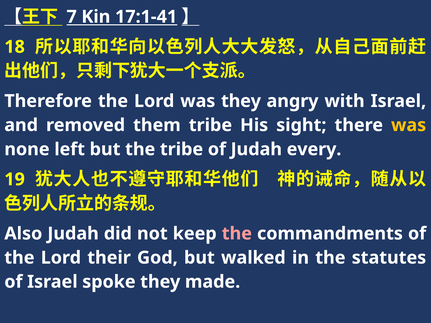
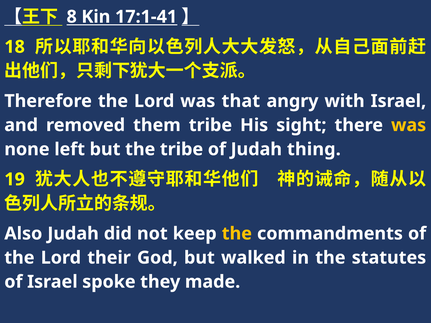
7: 7 -> 8 (72, 17)
was they: they -> that (241, 101)
every: every -> thing (314, 149)
the colour: pink -> yellow (237, 234)
